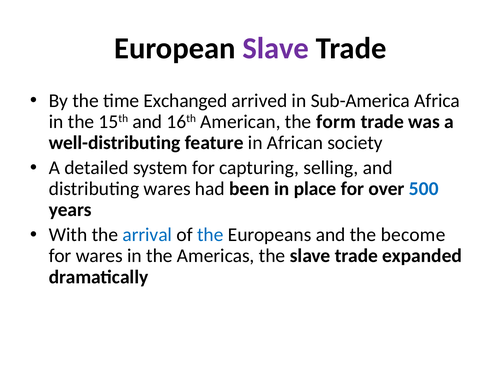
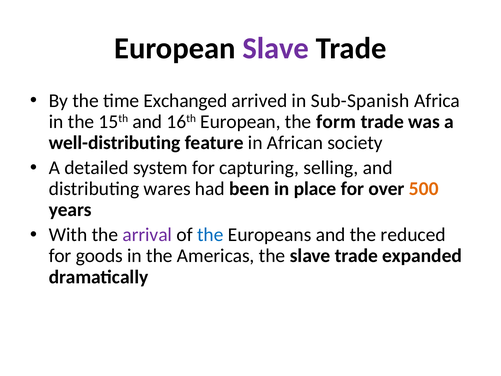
Sub-America: Sub-America -> Sub-Spanish (360, 101)
16th American: American -> European (240, 122)
500 colour: blue -> orange (424, 189)
arrival colour: blue -> purple (147, 235)
become: become -> reduced (413, 235)
for wares: wares -> goods (99, 256)
